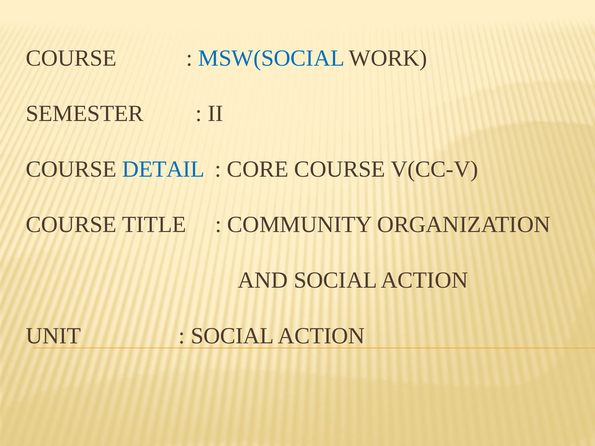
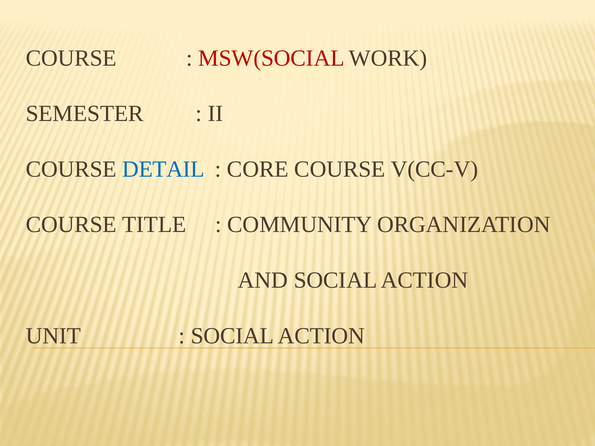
MSW(SOCIAL colour: blue -> red (271, 58)
